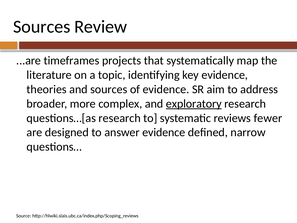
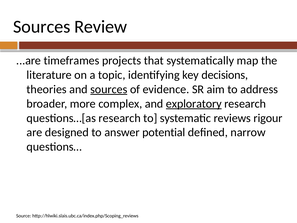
key evidence: evidence -> decisions (225, 75)
sources underline: none -> present (109, 89)
fewer: fewer -> rigour (268, 118)
answer evidence: evidence -> potential (164, 132)
